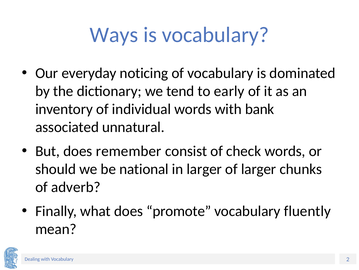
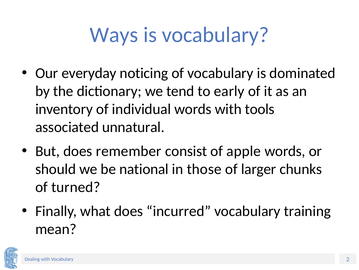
bank: bank -> tools (260, 109)
check: check -> apple (244, 151)
in larger: larger -> those (204, 169)
adverb: adverb -> turned (76, 187)
promote: promote -> incurred (179, 211)
fluently: fluently -> training (307, 211)
